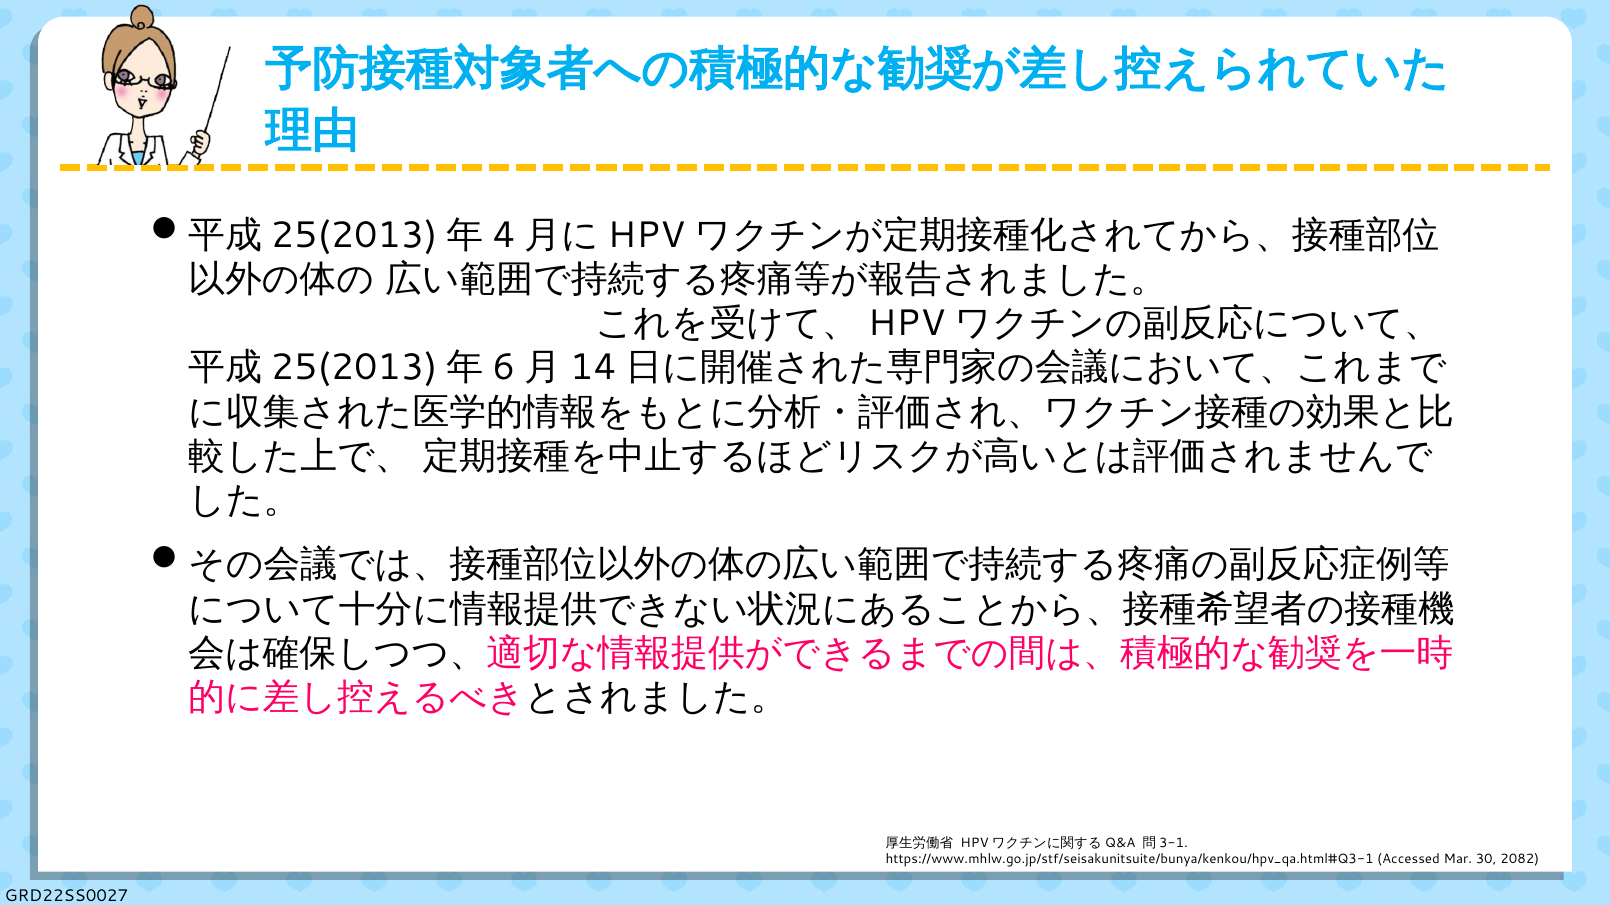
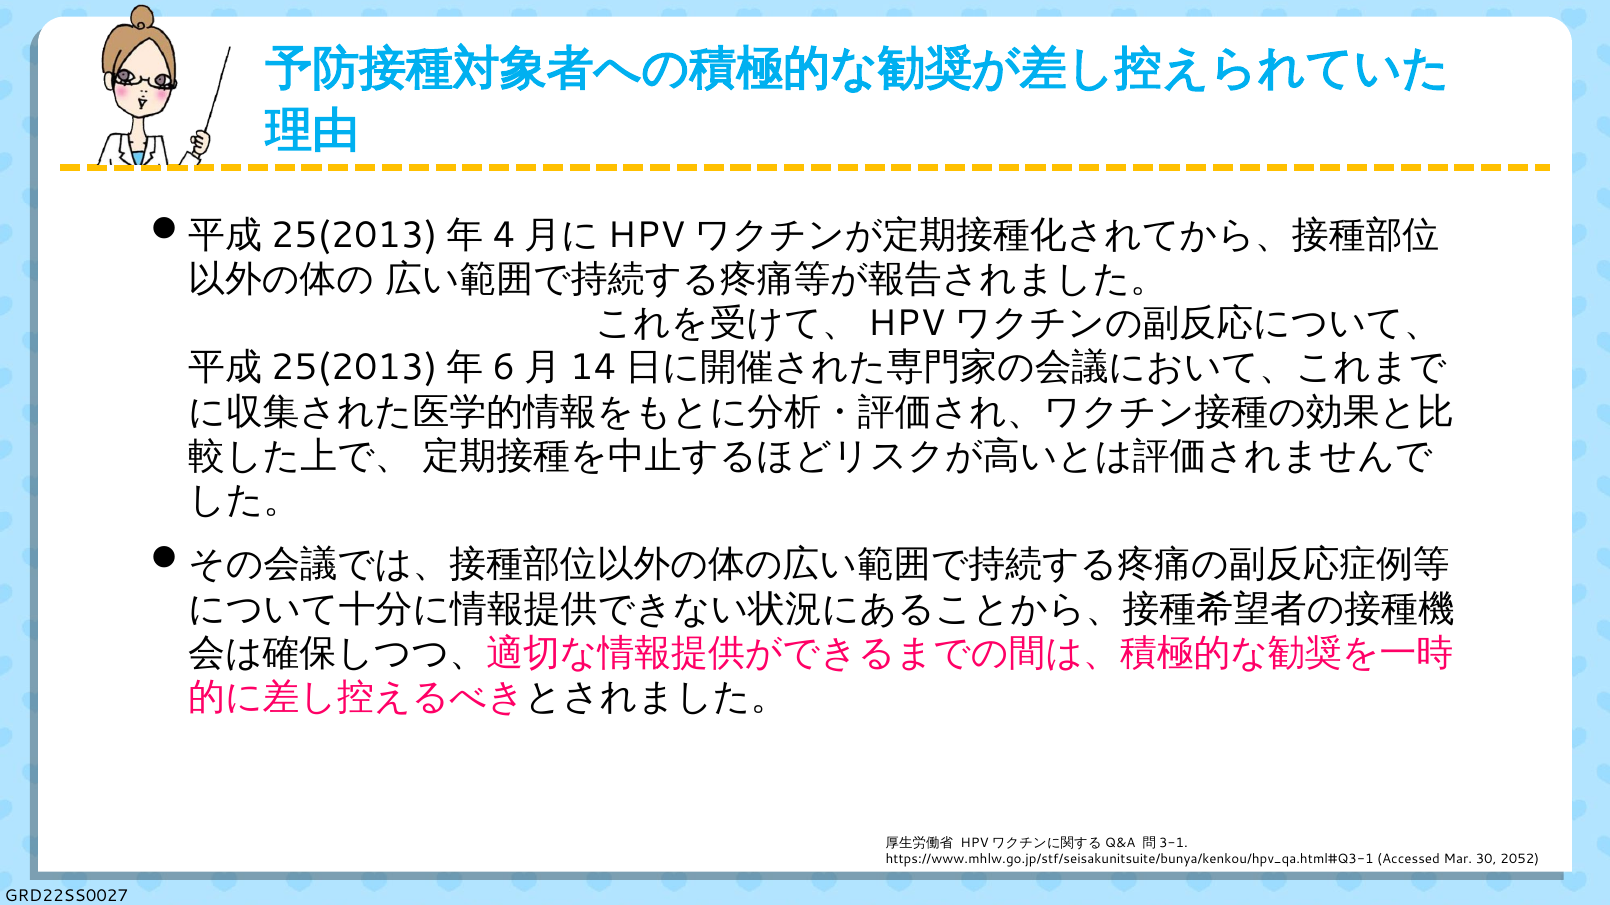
2082: 2082 -> 2052 (1520, 860)
